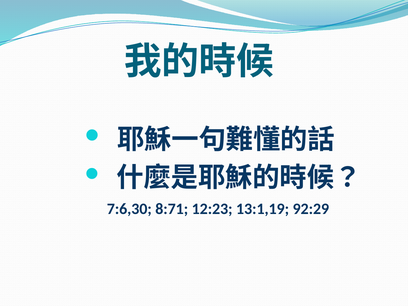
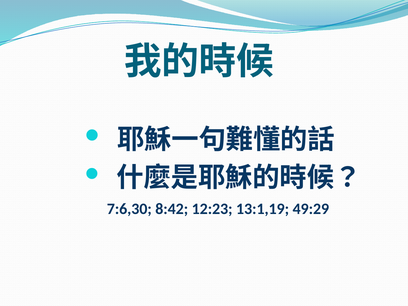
8:71: 8:71 -> 8:42 (172, 209)
92:29: 92:29 -> 49:29 (311, 209)
